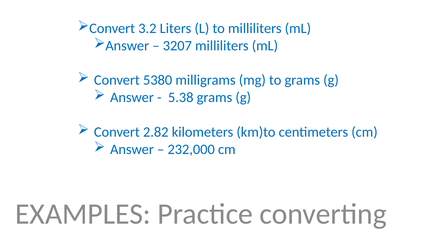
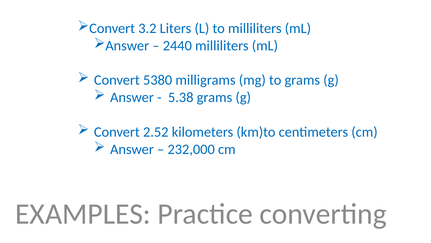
3207: 3207 -> 2440 (177, 46)
2.82: 2.82 -> 2.52 (156, 132)
